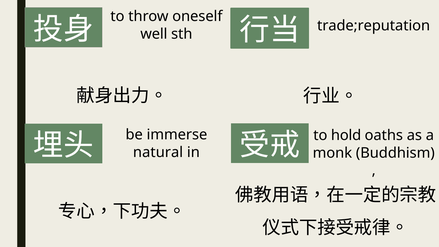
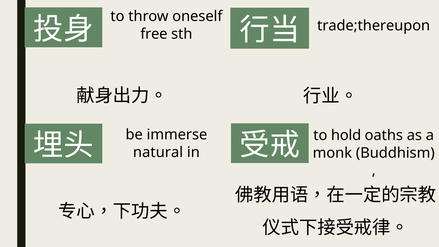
trade;reputation: trade;reputation -> trade;thereupon (374, 26)
well: well -> free (154, 34)
